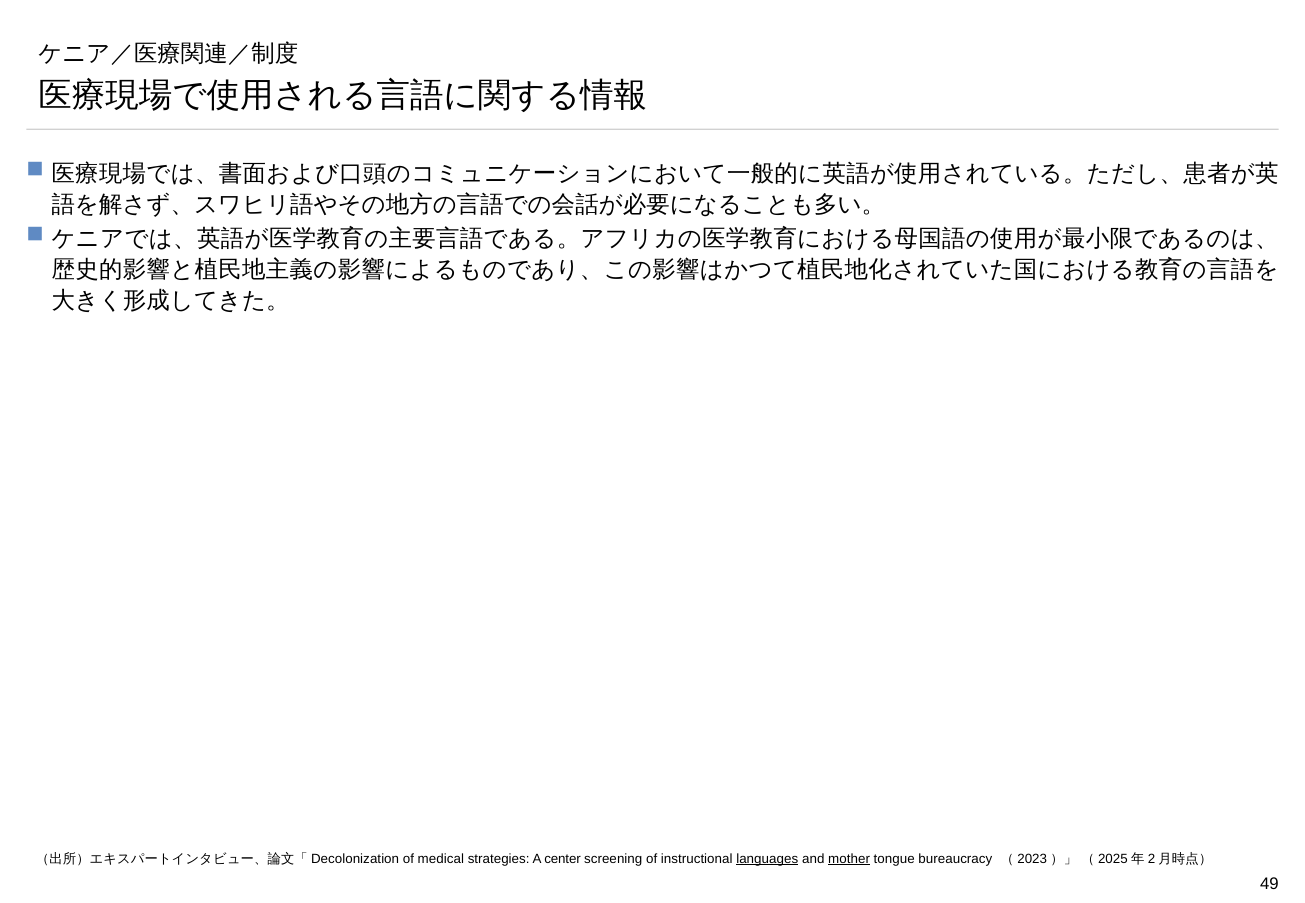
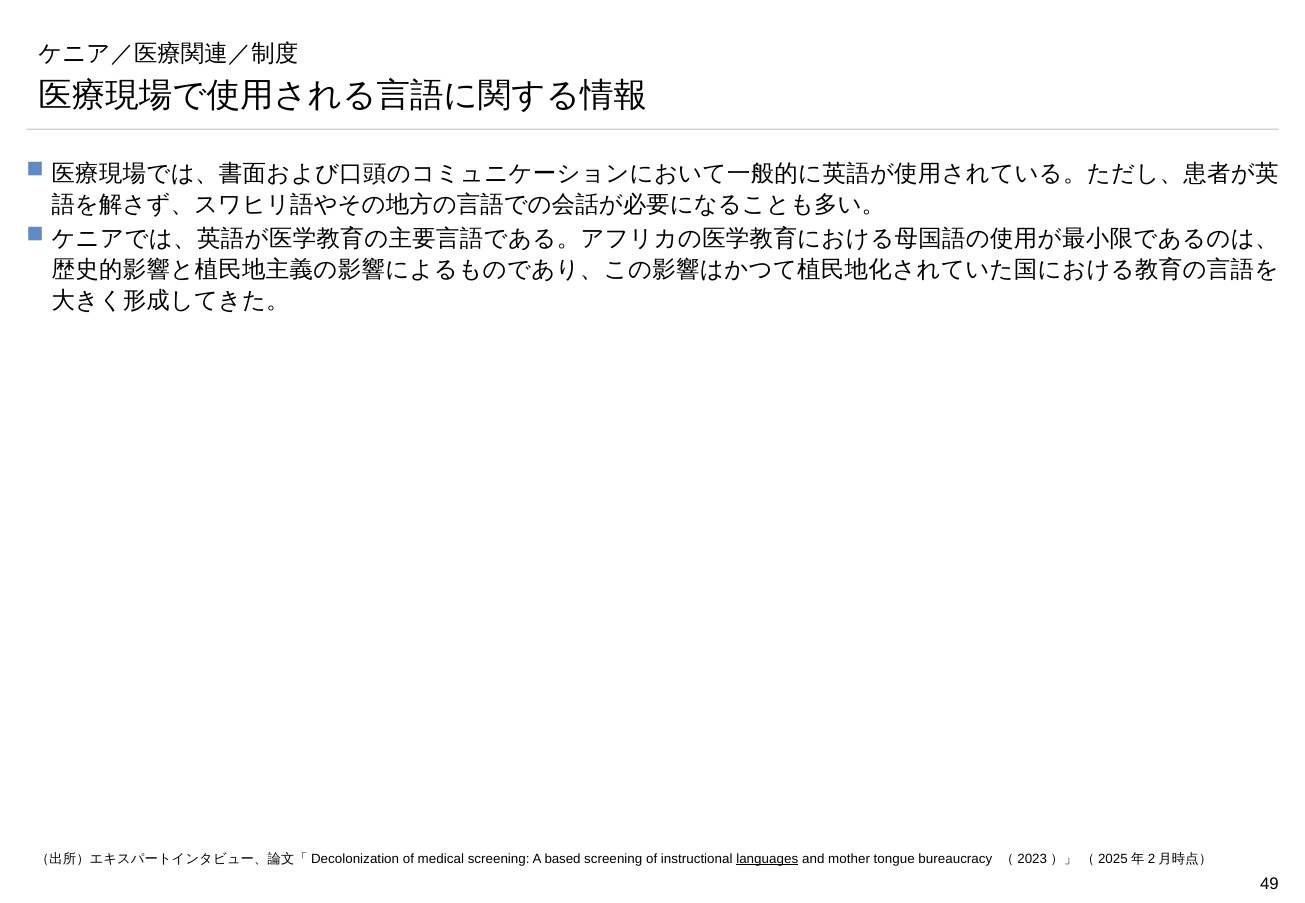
medical strategies: strategies -> screening (499, 859)
center: center -> based (563, 859)
mother underline: present -> none (849, 859)
